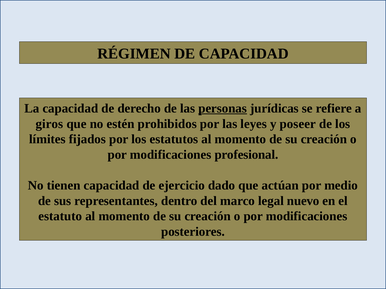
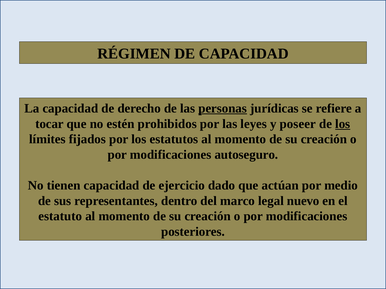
giros: giros -> tocar (50, 124)
los underline: none -> present (343, 124)
profesional: profesional -> autoseguro (246, 155)
